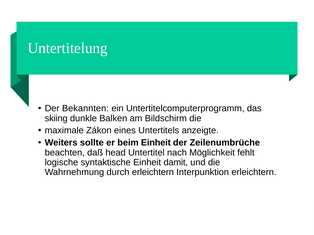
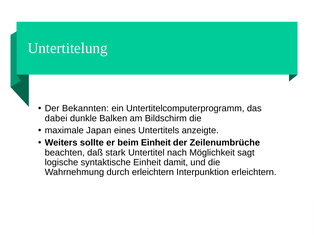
skiing: skiing -> dabei (56, 119)
Zákon: Zákon -> Japan (99, 131)
head: head -> stark (115, 153)
fehlt: fehlt -> sagt (246, 153)
